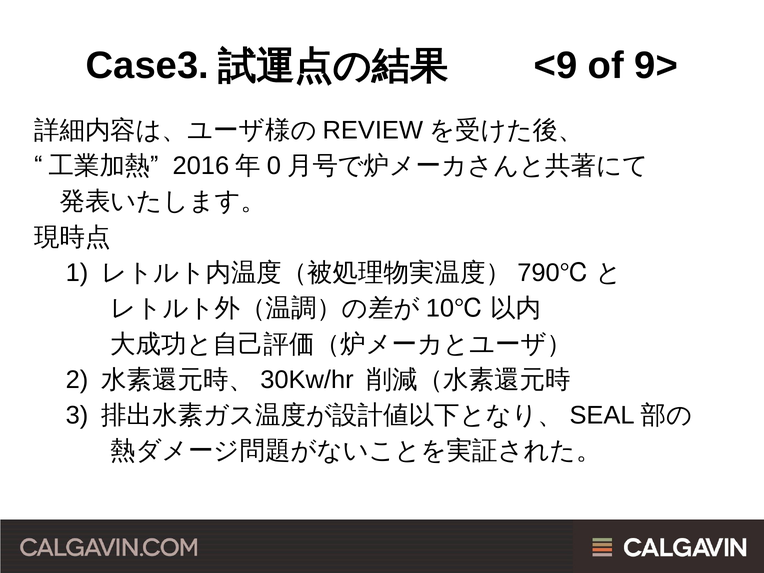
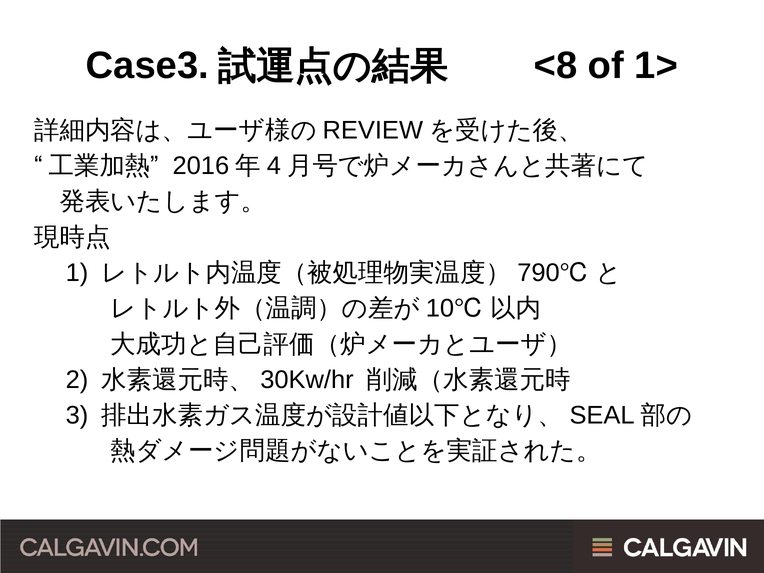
<9: <9 -> <8 (556, 66)
9>: 9> -> 1> (656, 66)
0: 0 -> 4 (274, 166)
